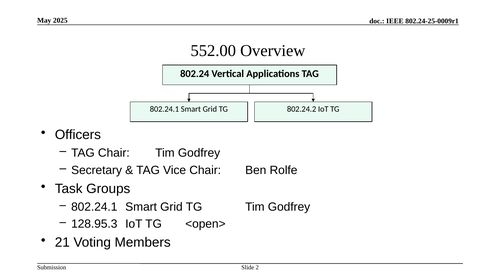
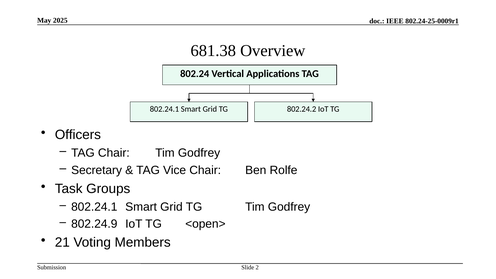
552.00: 552.00 -> 681.38 (213, 51)
128.95.3: 128.95.3 -> 802.24.9 (94, 224)
